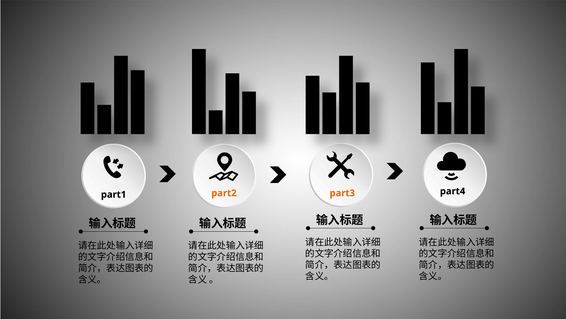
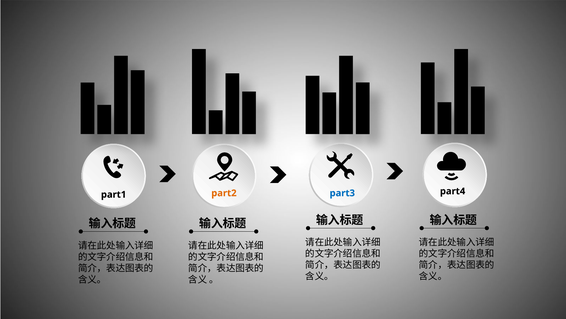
part3 colour: orange -> blue (342, 193)
